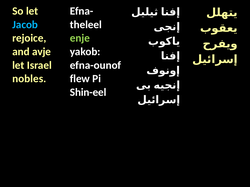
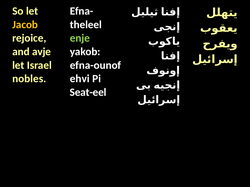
Jacob colour: light blue -> yellow (25, 25)
flew: flew -> ehvi (80, 79)
Shin-eel: Shin-eel -> Seat-eel (88, 93)
